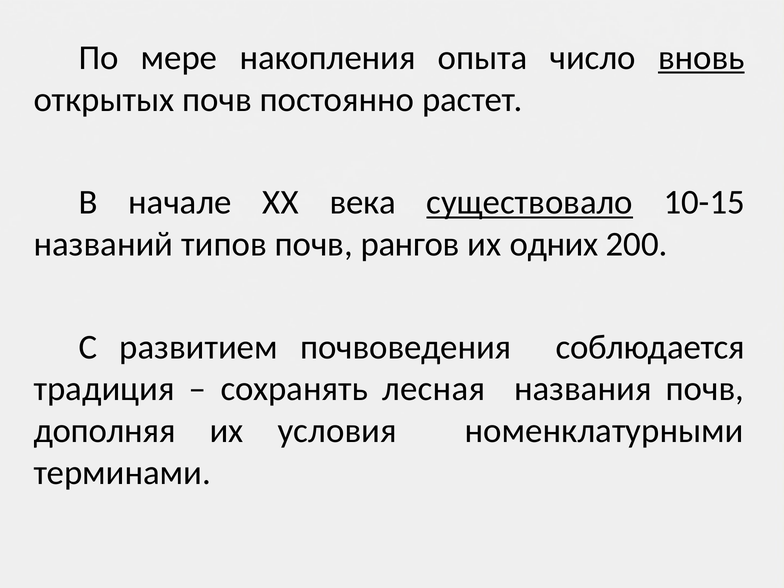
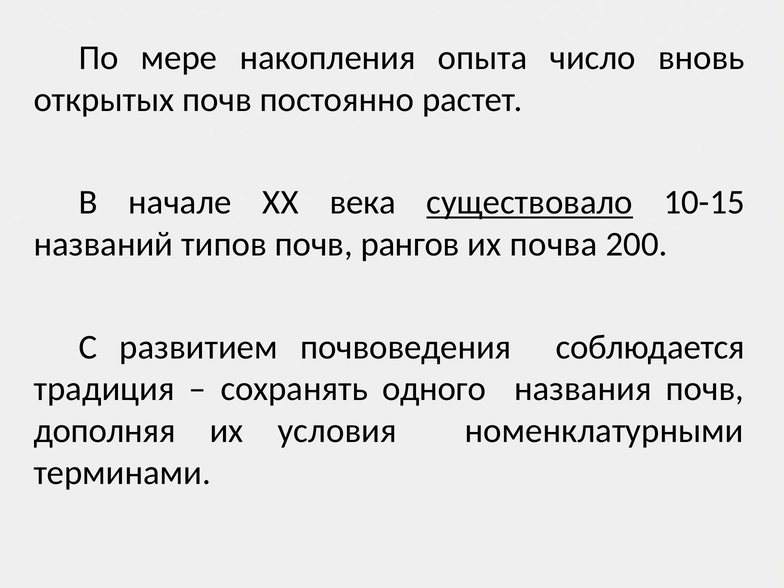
вновь underline: present -> none (701, 58)
одних: одних -> почва (554, 244)
лесная: лесная -> одного (434, 389)
